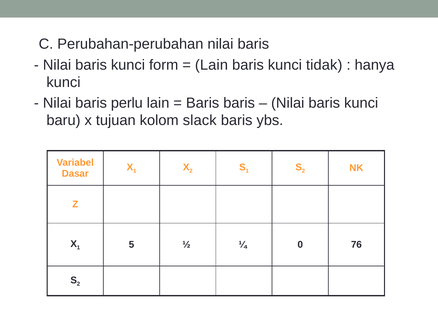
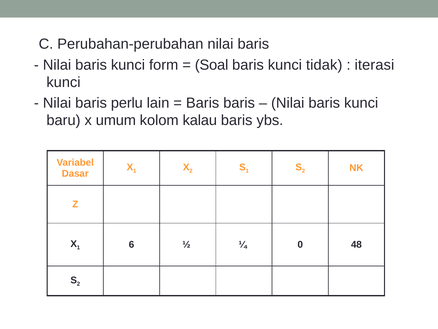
Lain: Lain -> Soal (212, 65)
hanya: hanya -> iterasi (374, 65)
tujuan: tujuan -> umum (116, 120)
slack: slack -> kalau (200, 120)
5: 5 -> 6 (132, 244)
76: 76 -> 48 (356, 244)
